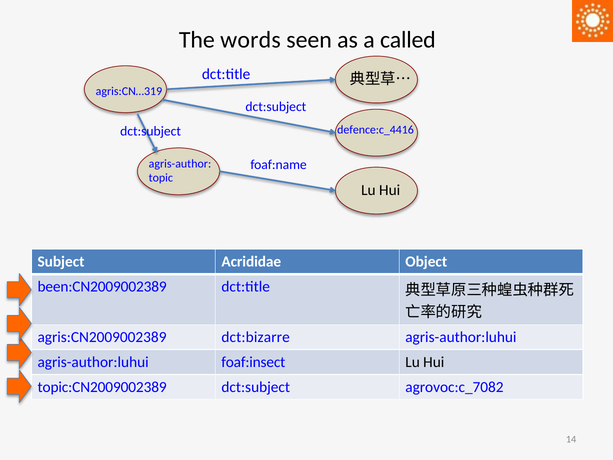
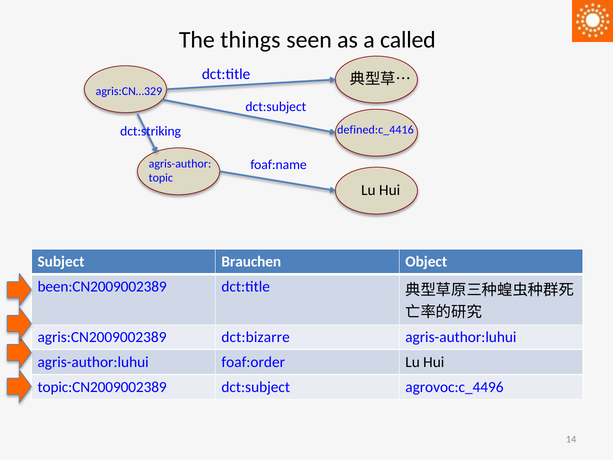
words: words -> things (250, 40)
agris:CN…319: agris:CN…319 -> agris:CN…329 (129, 91)
defence:c_4416: defence:c_4416 -> defined:c_4416 (375, 130)
dct:subject: dct:subject -> dct:striking (151, 131)
Acrididae: Acrididae -> Brauchen (251, 262)
foaf:insect: foaf:insect -> foaf:order (253, 362)
agrovoc:c_7082: agrovoc:c_7082 -> agrovoc:c_4496 (454, 387)
